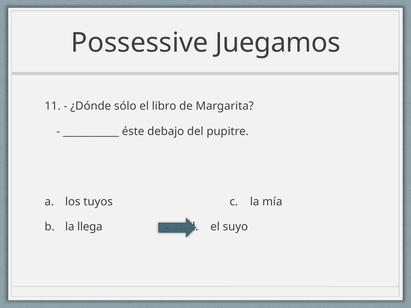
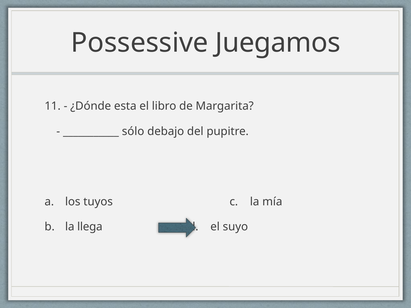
sólo: sólo -> esta (125, 106)
éste: éste -> sólo (133, 131)
